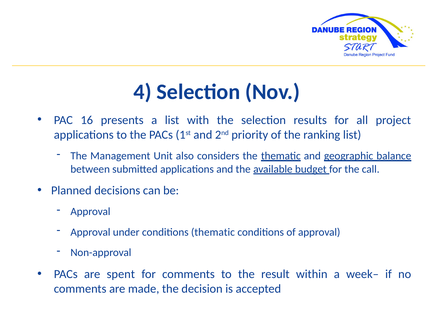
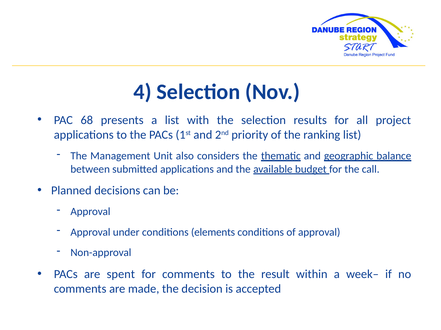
16: 16 -> 68 (87, 120)
conditions thematic: thematic -> elements (213, 233)
